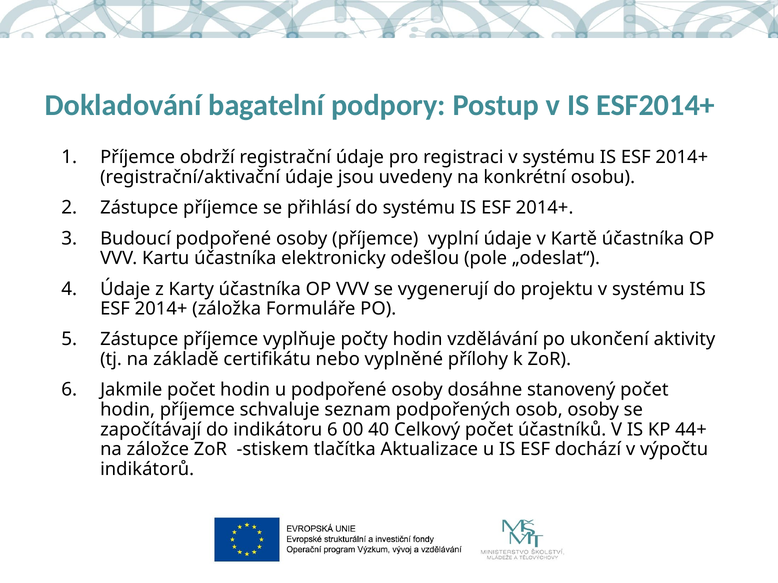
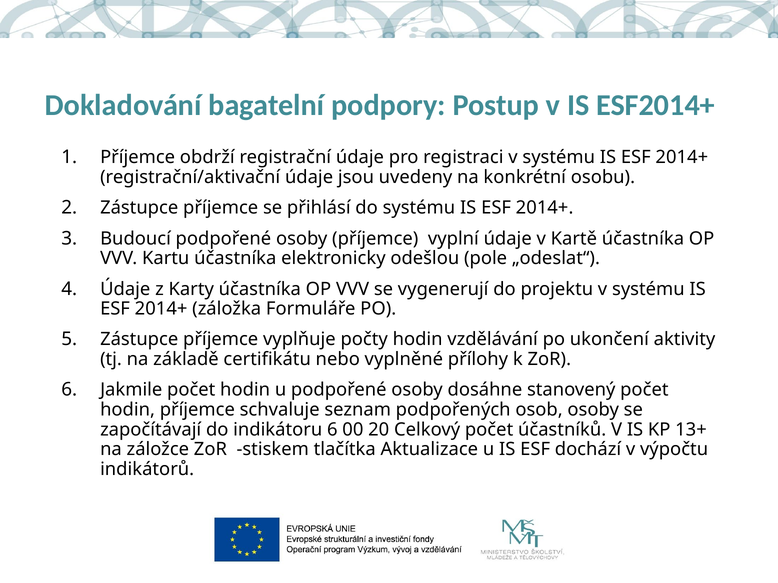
40: 40 -> 20 (379, 430)
44+: 44+ -> 13+ (691, 430)
